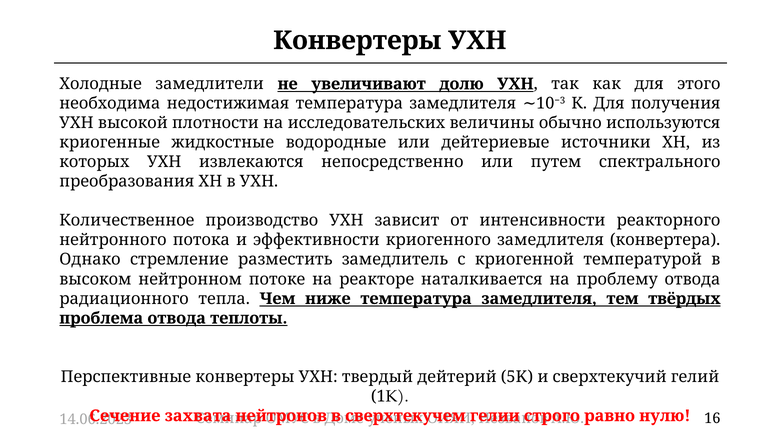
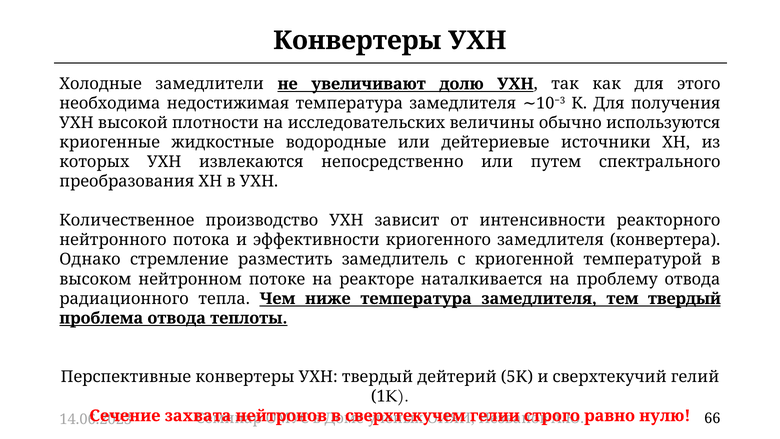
тем твёрдых: твёрдых -> твердый (684, 298)
16: 16 -> 66 (712, 418)
